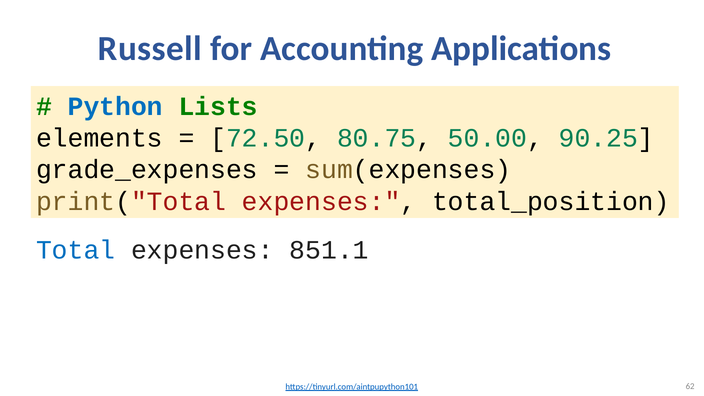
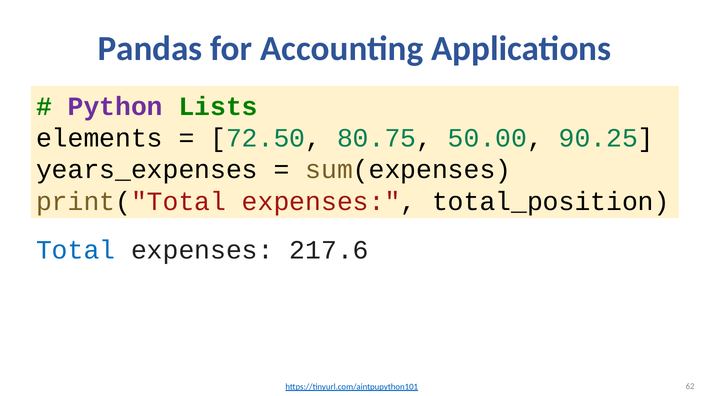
Russell: Russell -> Pandas (150, 49)
Python colour: blue -> purple (115, 106)
grade_expenses: grade_expenses -> years_expenses (147, 170)
851.1: 851.1 -> 217.6 (329, 250)
